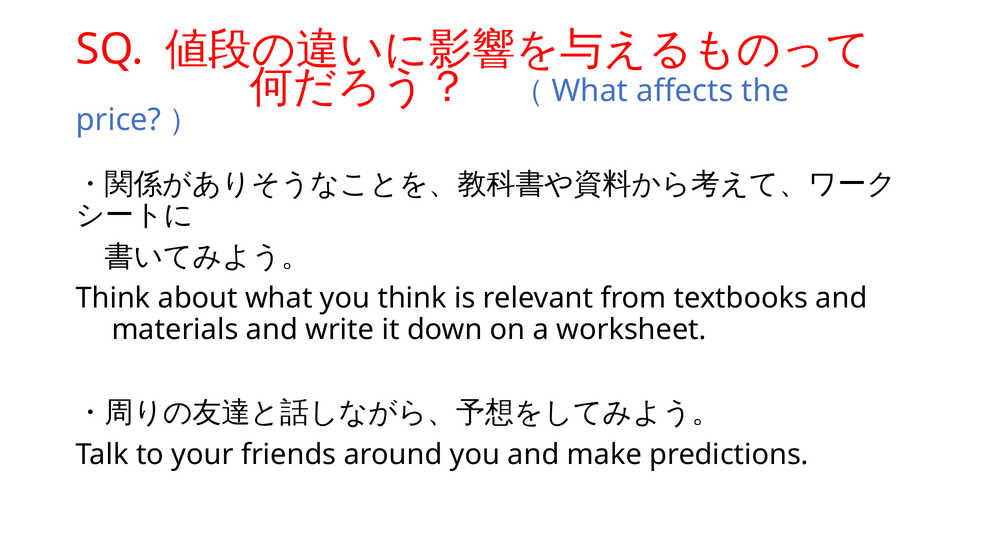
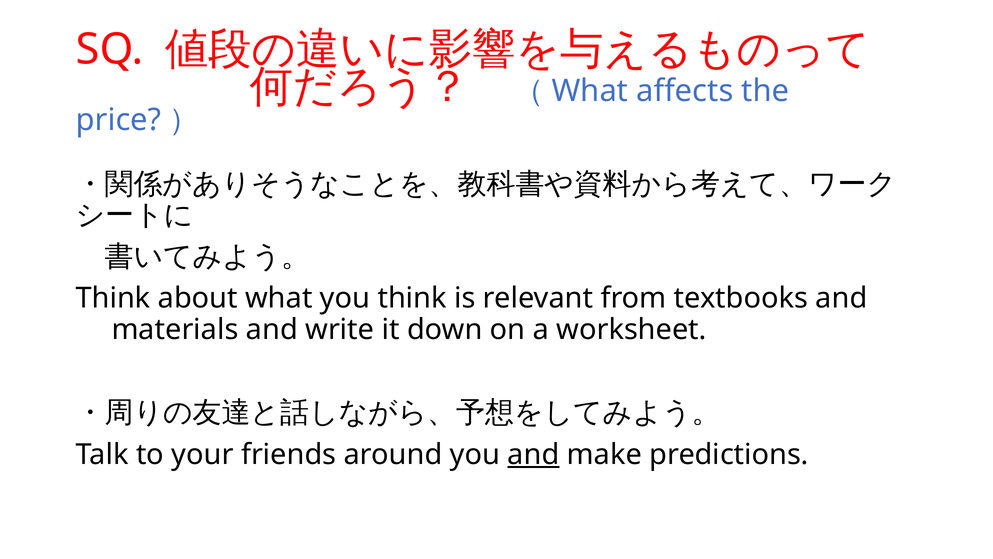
and underline: none -> present (533, 454)
